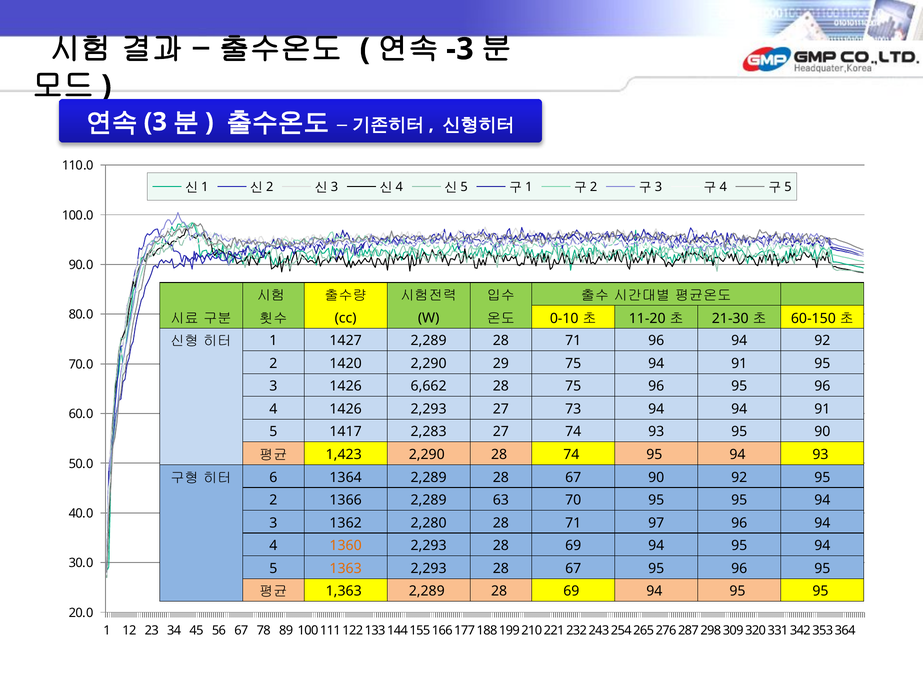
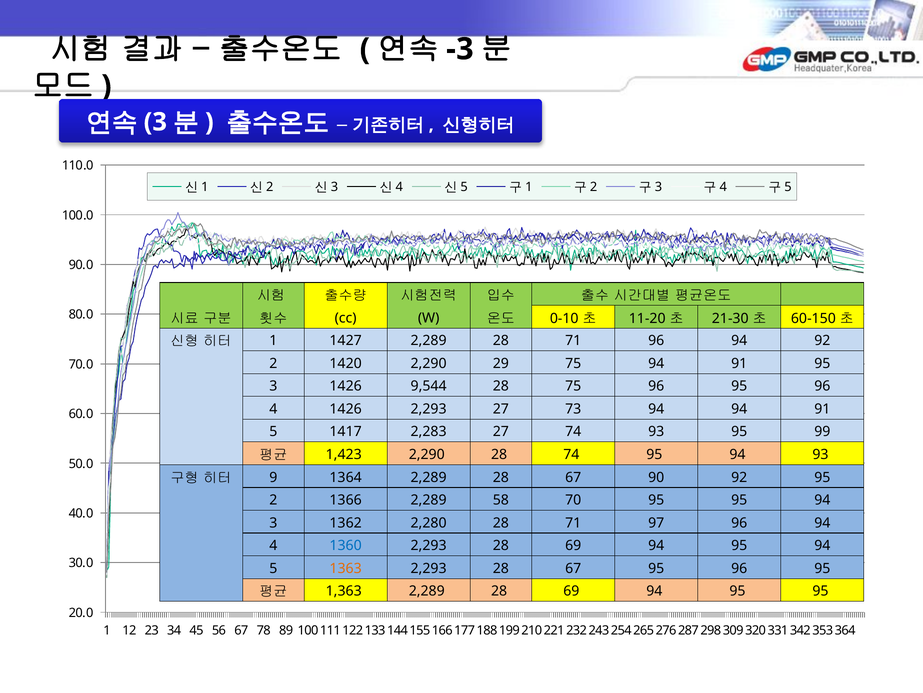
6,662: 6,662 -> 9,544 (429, 386)
95 90: 90 -> 99 (822, 431)
6: 6 -> 9 (273, 477)
63: 63 -> 58 (501, 500)
1360 colour: orange -> blue (346, 545)
